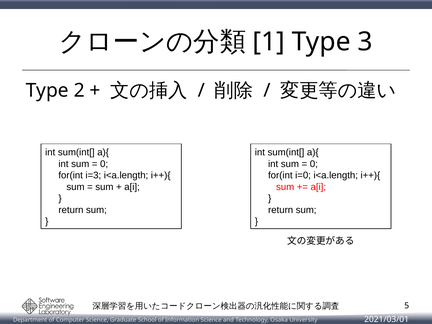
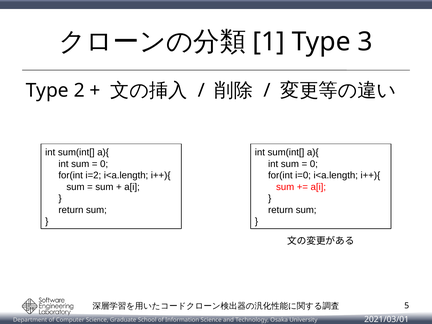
i=3: i=3 -> i=2 (93, 175)
